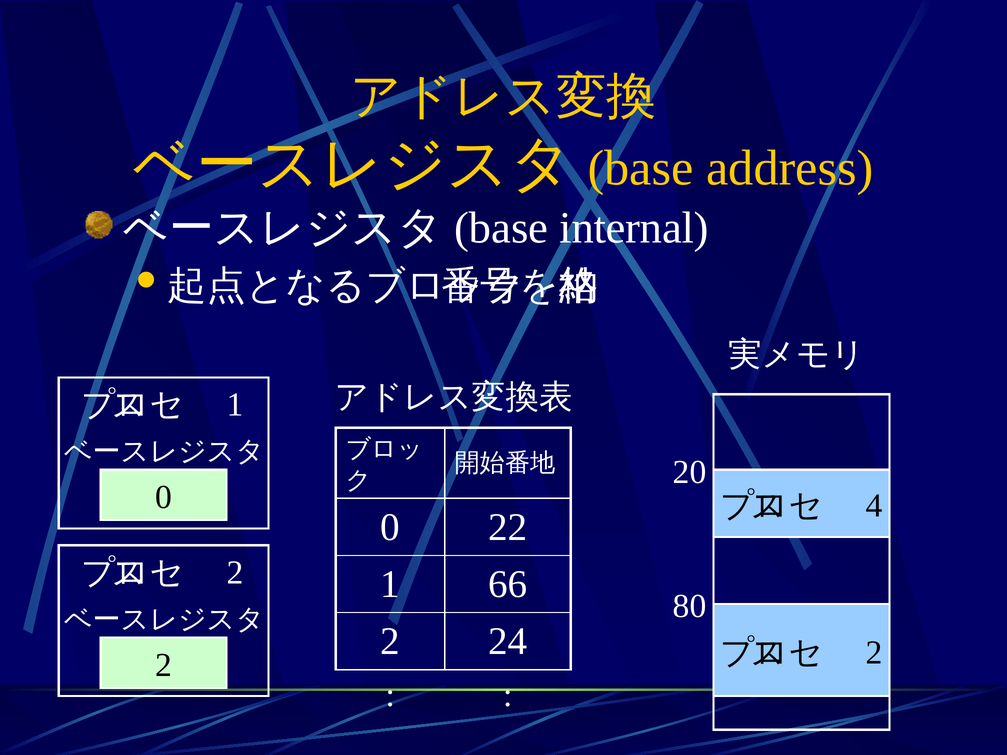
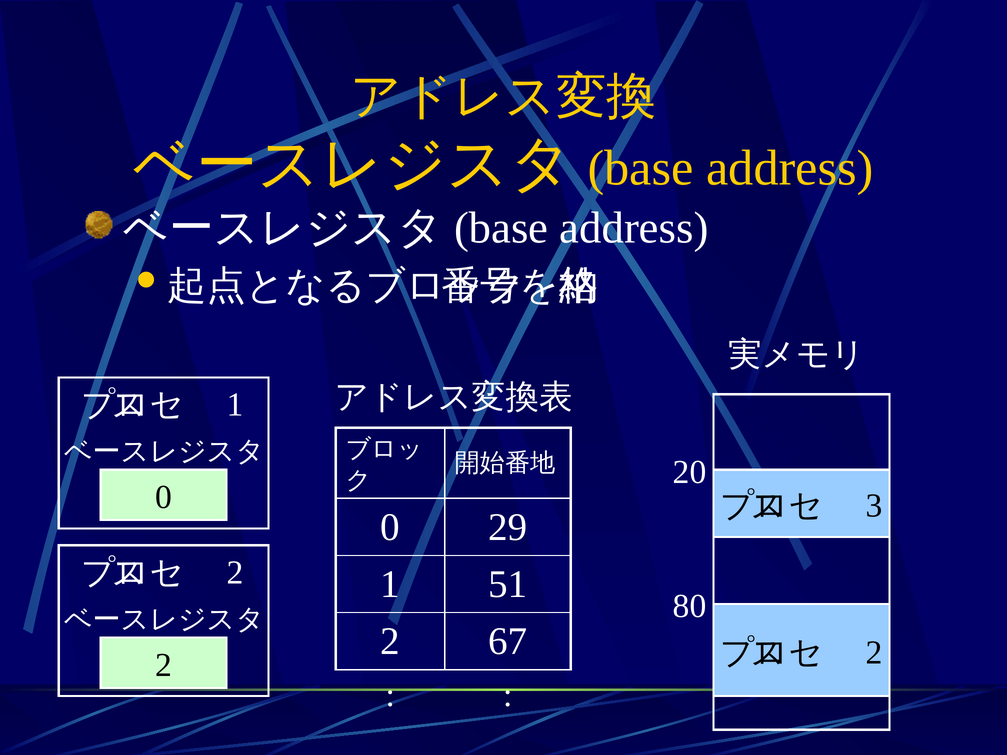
internal: internal -> address (634, 228)
4: 4 -> 3 (874, 506)
22: 22 -> 29 (508, 527)
66: 66 -> 51 (508, 585)
24: 24 -> 67 (508, 642)
